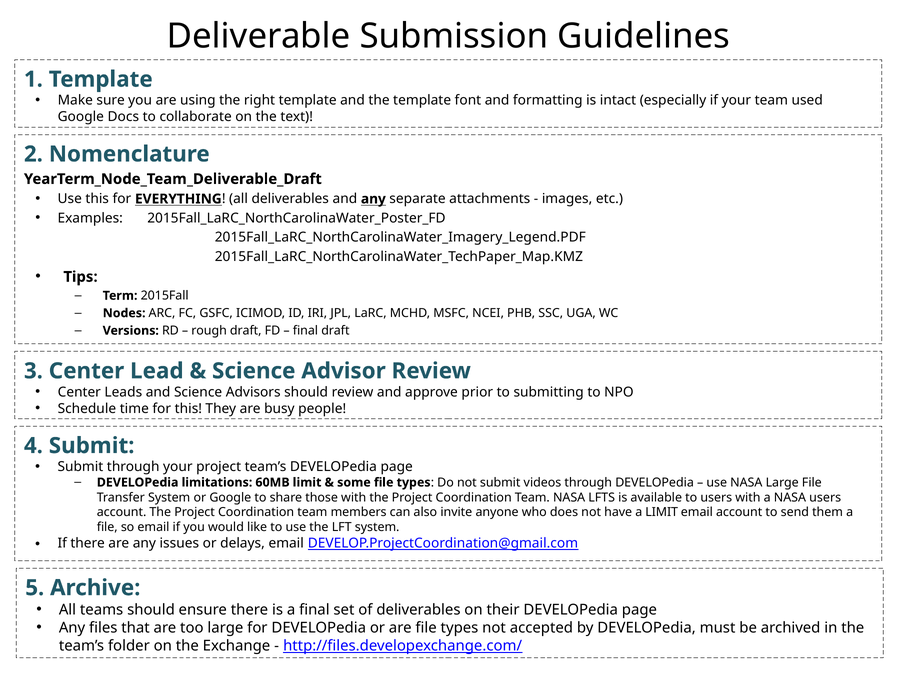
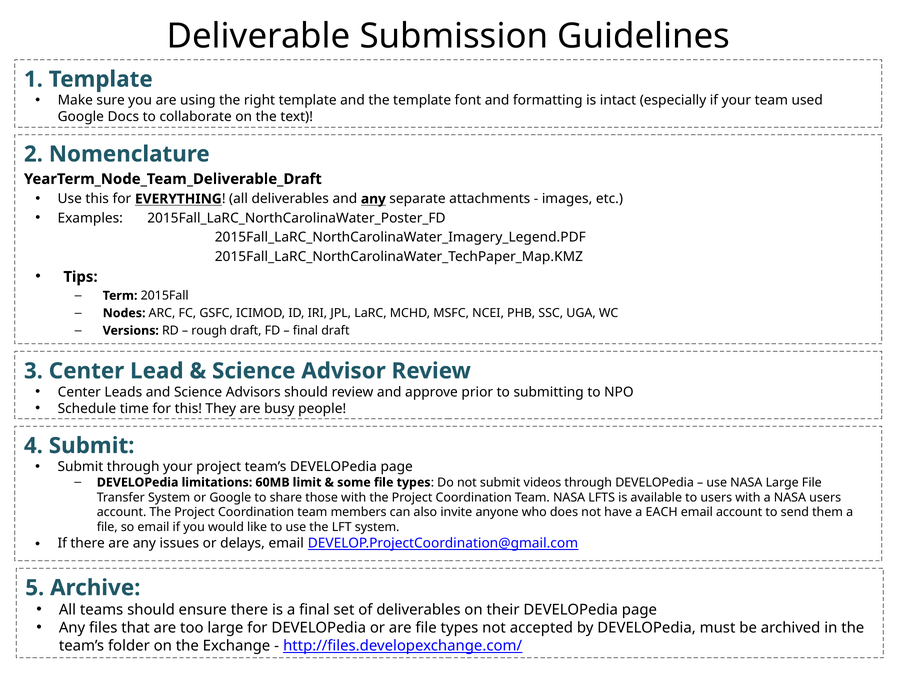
a LIMIT: LIMIT -> EACH (662, 512)
